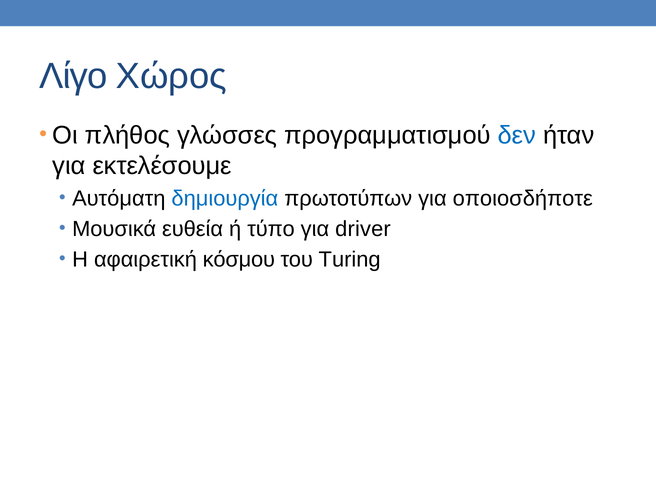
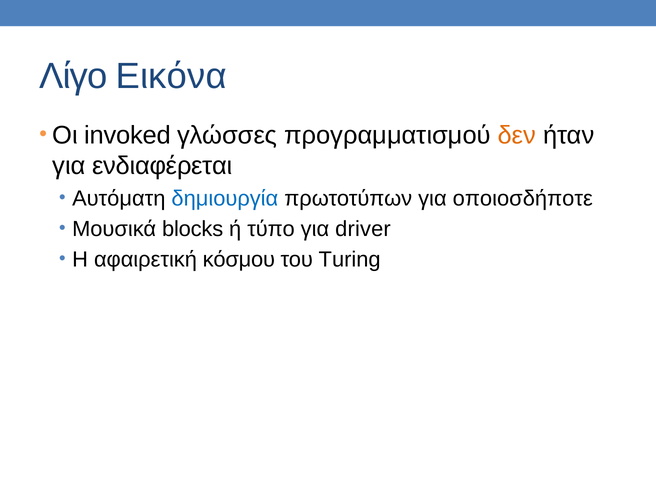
Χώρος: Χώρος -> Εικόνα (171, 76)
πλήθος: πλήθος -> invoked (128, 135)
δεν colour: blue -> orange (517, 135)
εκτελέσουμε: εκτελέσουμε -> ενδιαφέρεται (162, 166)
ευθεία: ευθεία -> blocks (193, 229)
